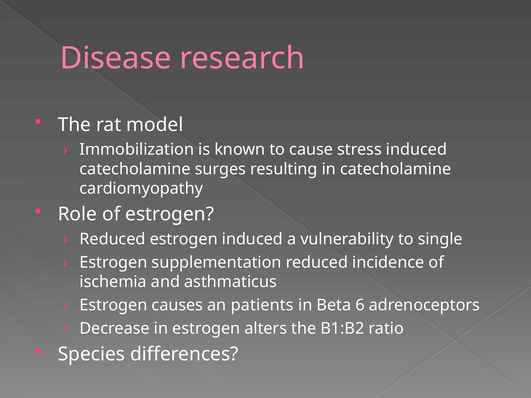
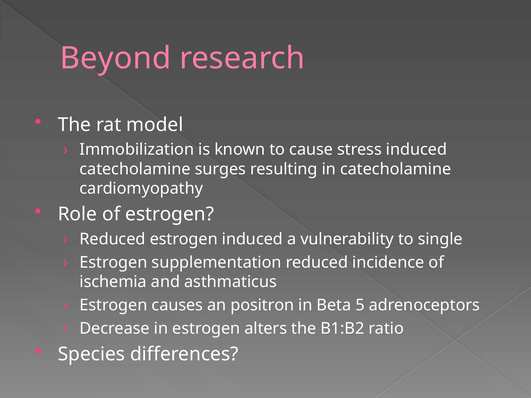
Disease: Disease -> Beyond (116, 58)
patients: patients -> positron (262, 305)
6: 6 -> 5 (360, 305)
